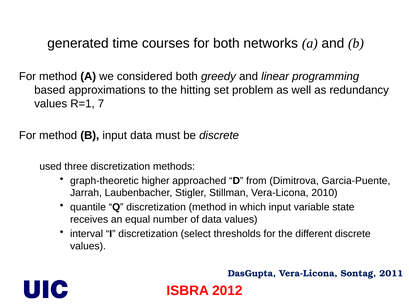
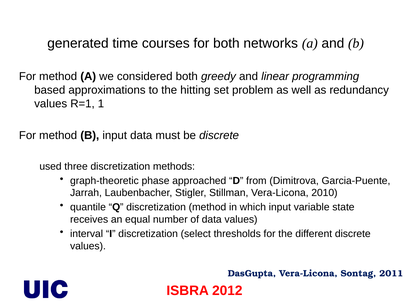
7: 7 -> 1 (101, 104)
higher: higher -> phase (156, 181)
